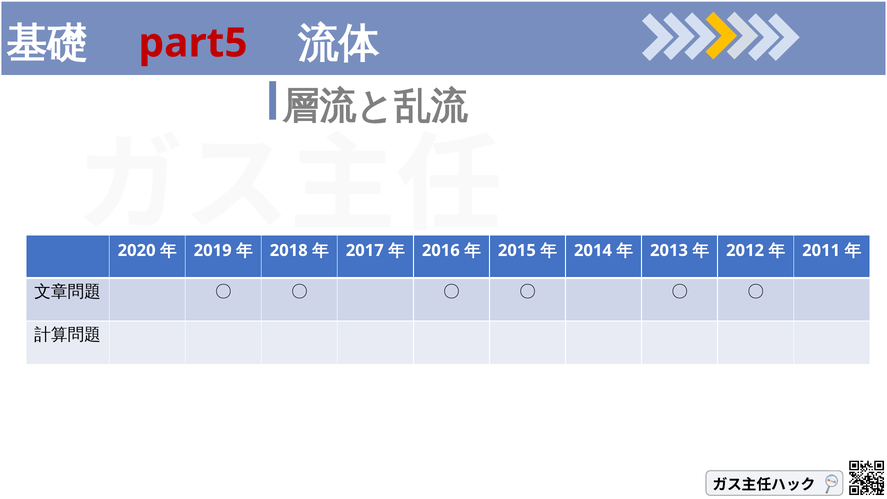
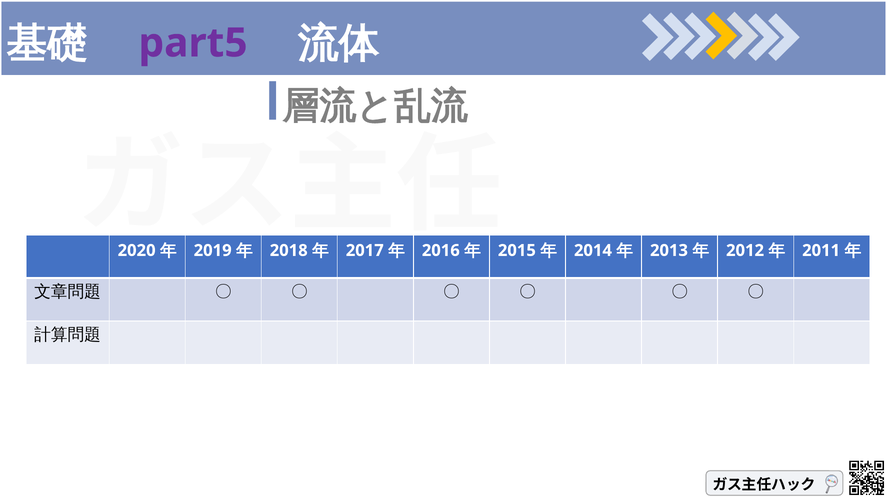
part5 colour: red -> purple (193, 43)
